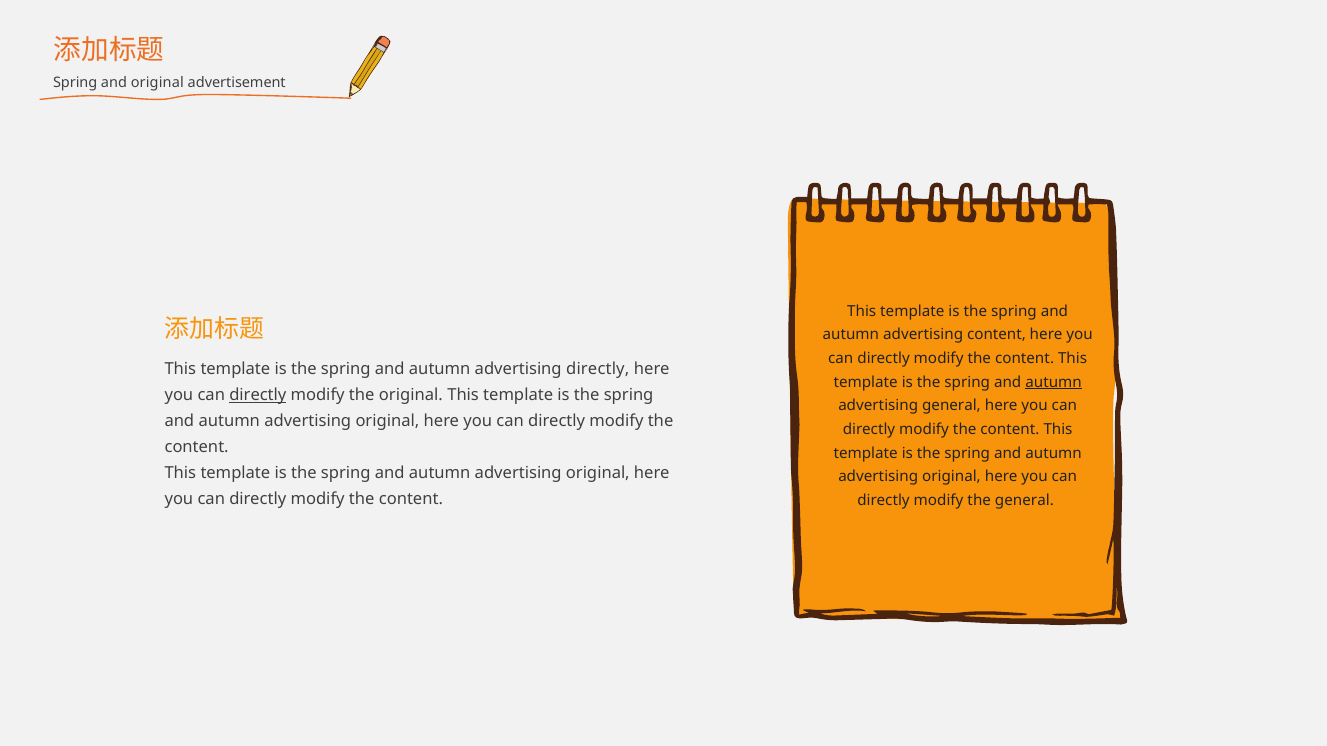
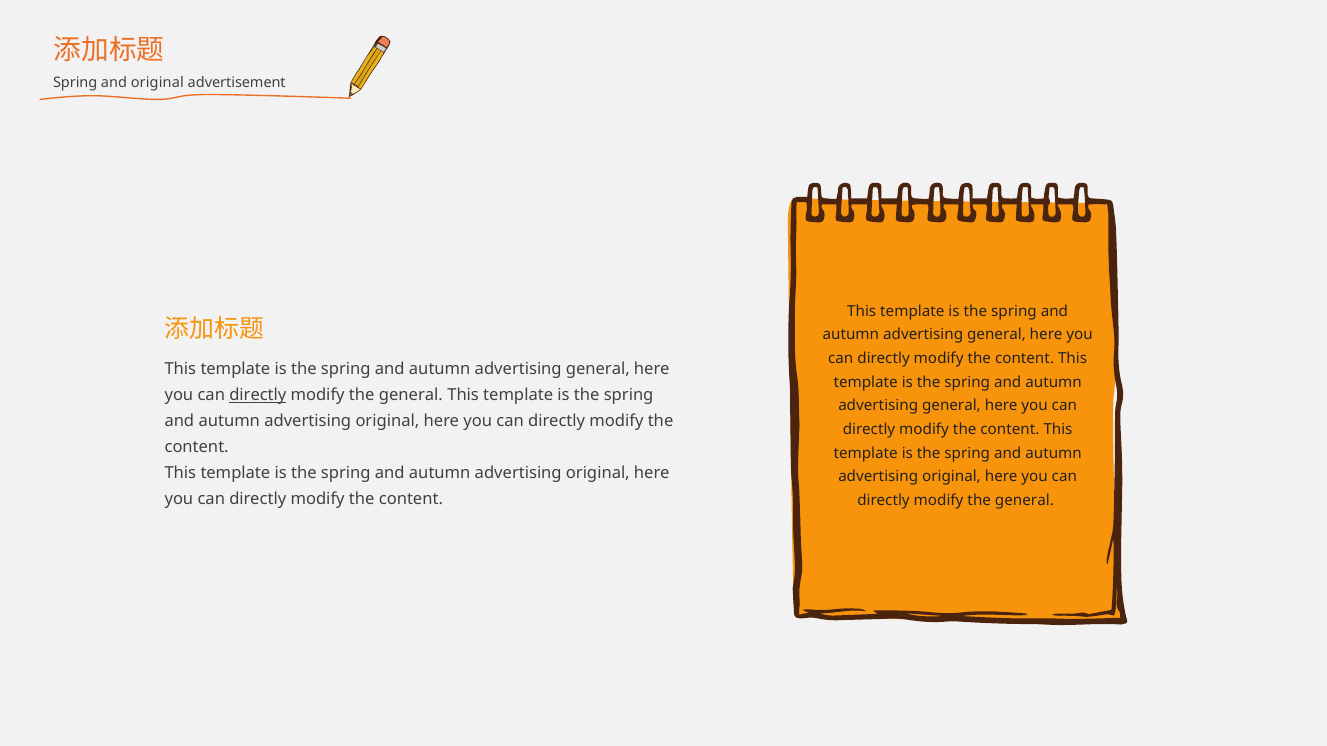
content: content -> general (996, 335)
directly: directly -> general (598, 370)
autumn underline: present -> none (1054, 382)
original: original -> general (411, 396)
